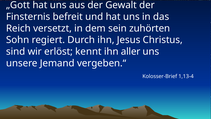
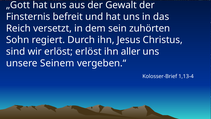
erlöst kennt: kennt -> erlöst (88, 51)
Jemand: Jemand -> Seinem (57, 63)
